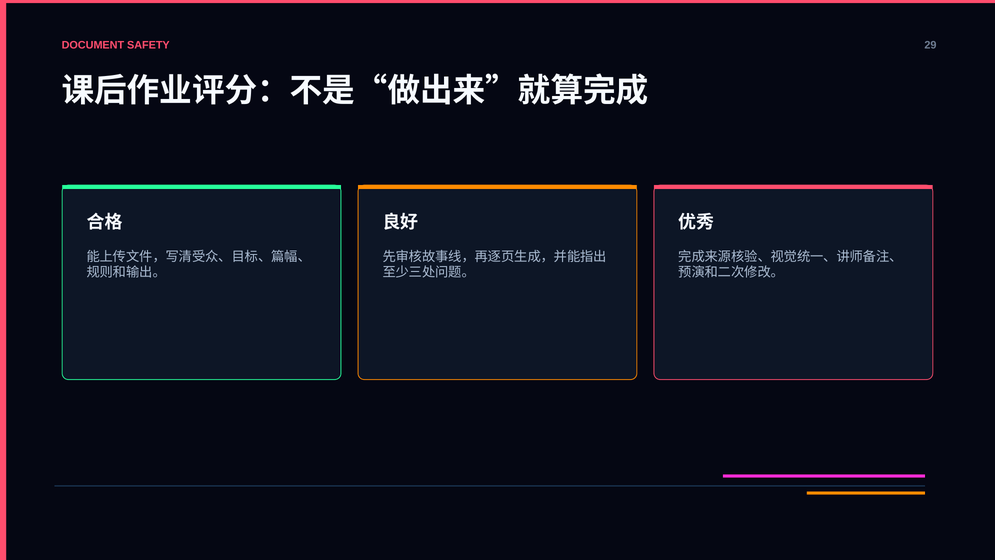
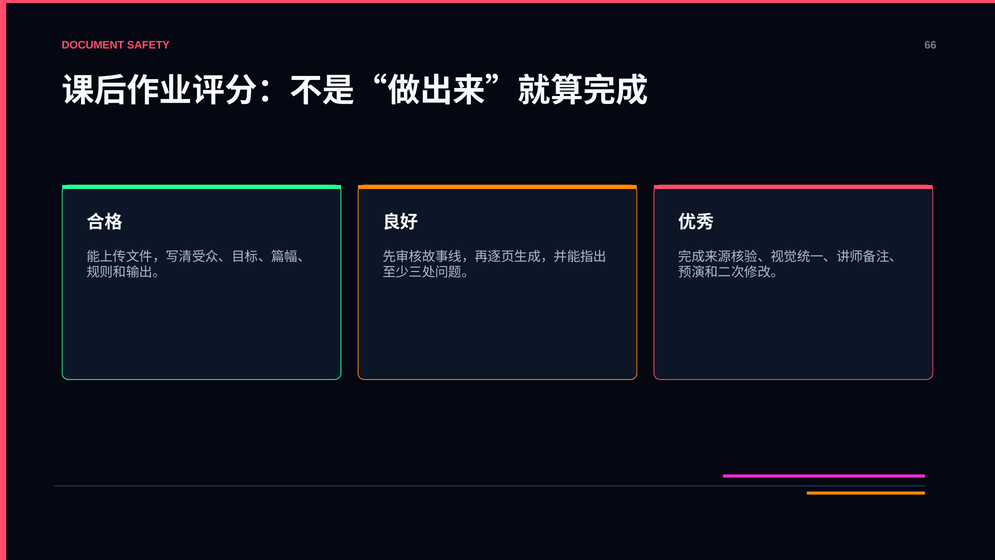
29: 29 -> 66 (930, 45)
